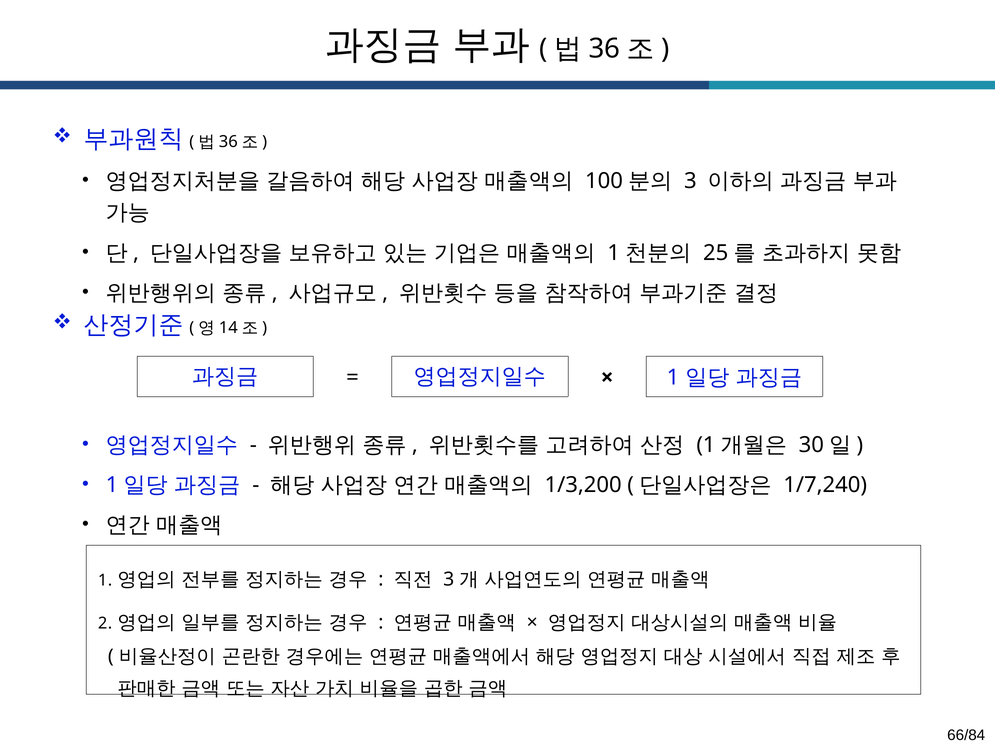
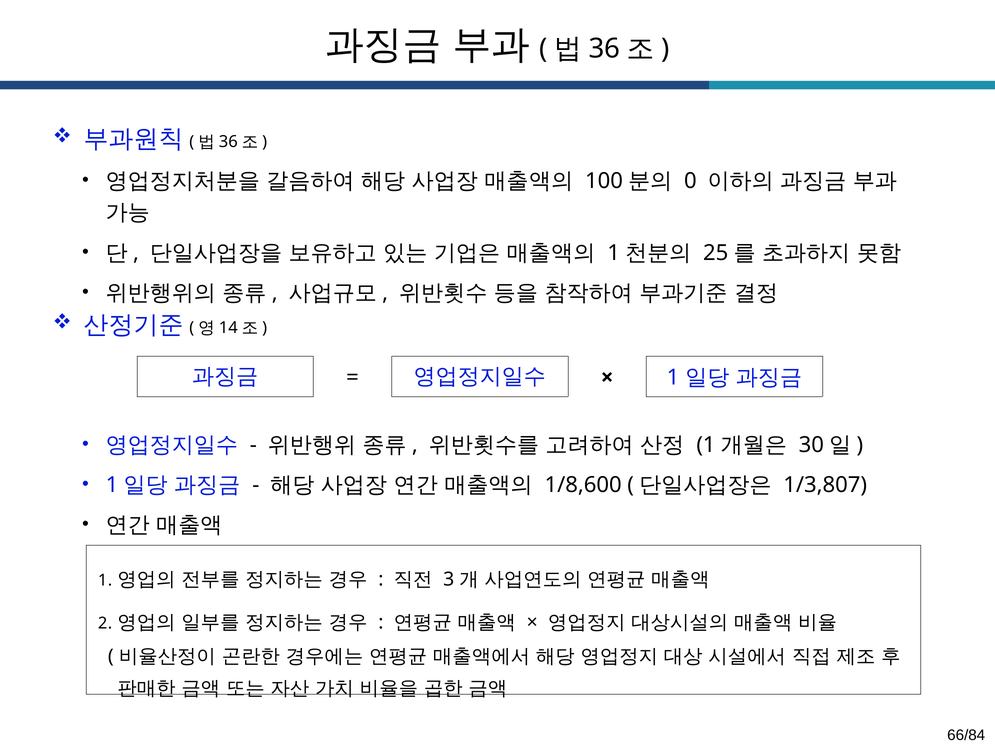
3: 3 -> 0 (690, 181)
1/3,200: 1/3,200 -> 1/8,600 (583, 485)
1/7,240: 1/7,240 -> 1/3,807 (825, 485)
